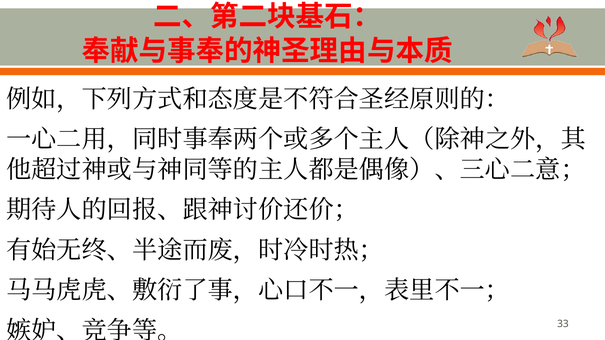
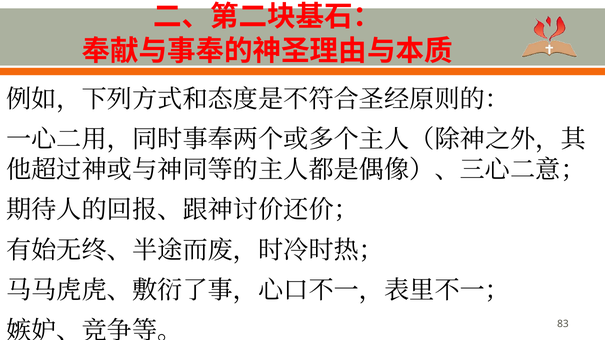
33: 33 -> 83 (563, 324)
